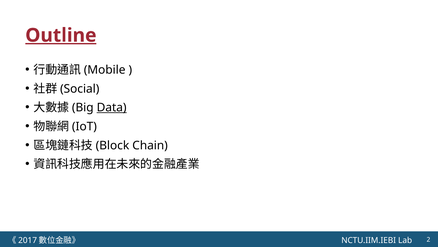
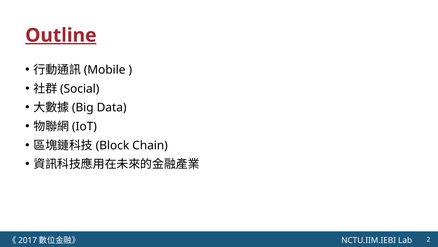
Data underline: present -> none (112, 107)
